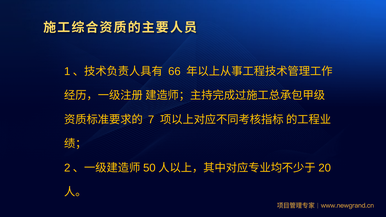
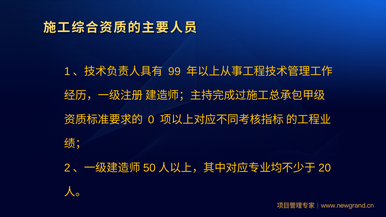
66: 66 -> 99 (174, 71)
7: 7 -> 0 (151, 120)
